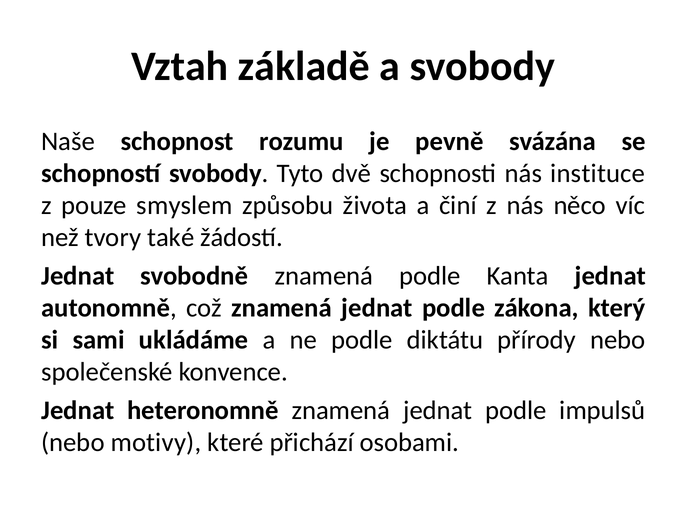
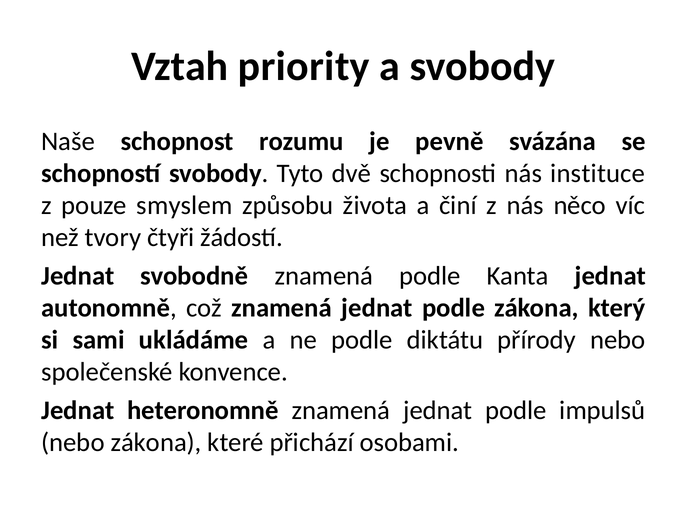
základě: základě -> priority (304, 67)
také: také -> čtyři (171, 238)
nebo motivy: motivy -> zákona (156, 442)
